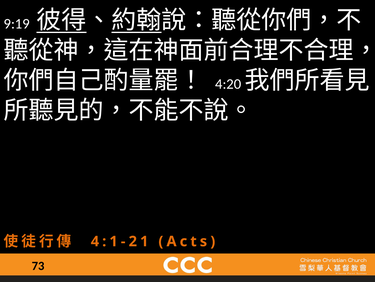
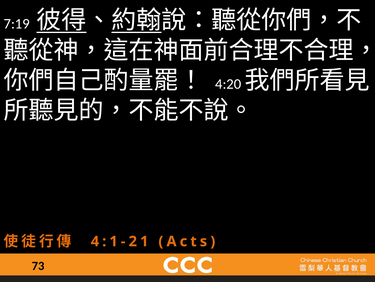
9:19: 9:19 -> 7:19 (17, 24)
